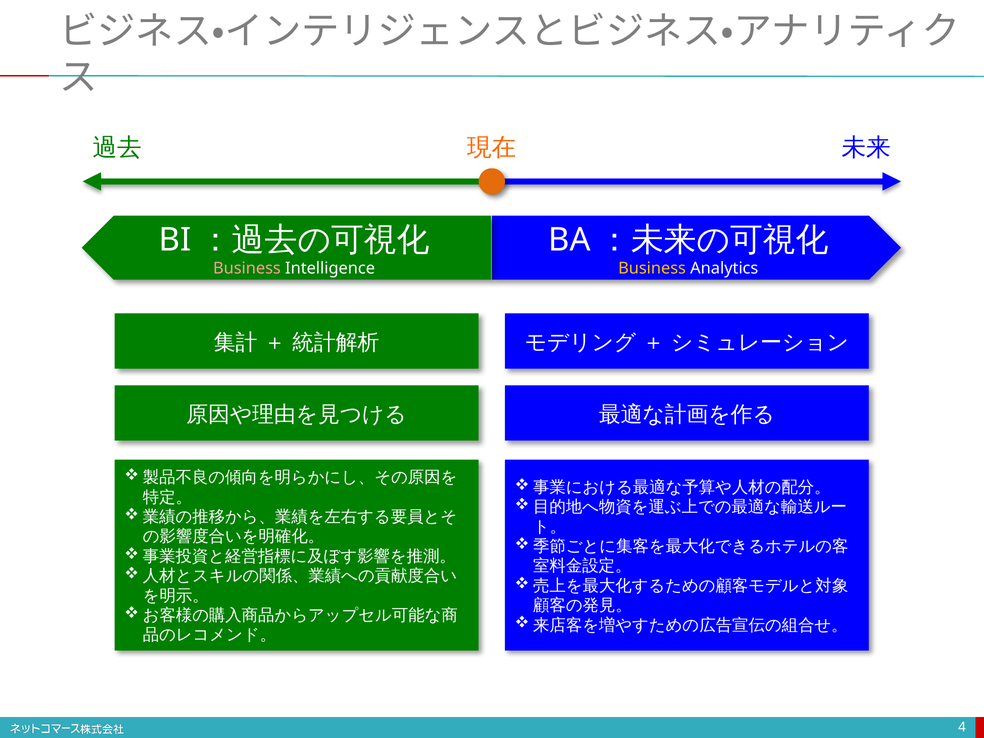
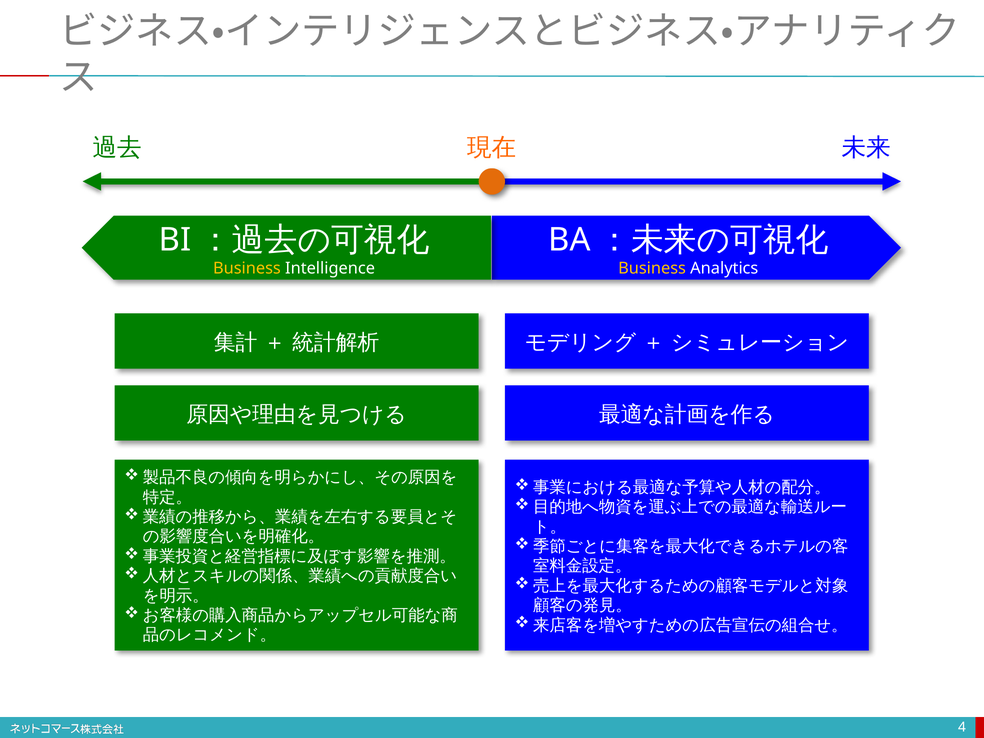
Business colour: pink -> yellow (247, 269)
